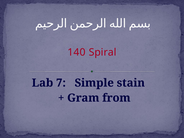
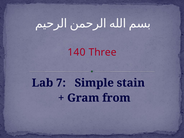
Spiral: Spiral -> Three (103, 52)
